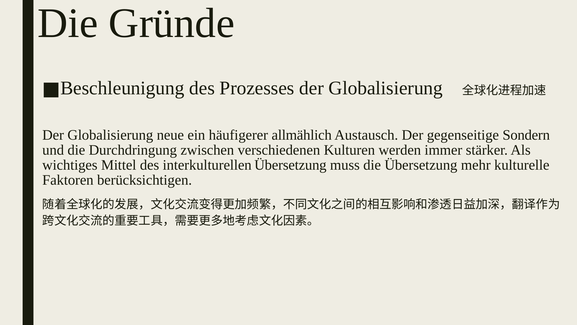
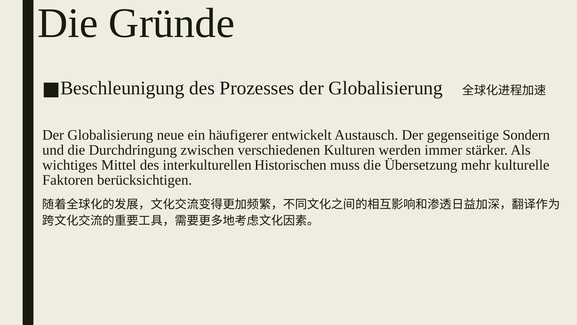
allmählich: allmählich -> entwickelt (302, 135)
interkulturellen Übersetzung: Übersetzung -> Historischen (290, 165)
